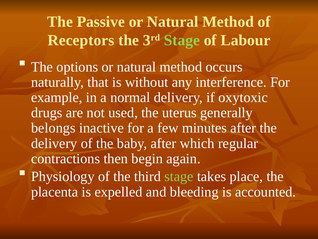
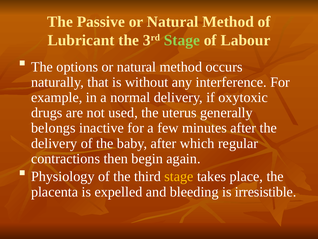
Receptors: Receptors -> Lubricant (81, 40)
stage colour: light green -> yellow (179, 176)
accounted: accounted -> irresistible (266, 191)
